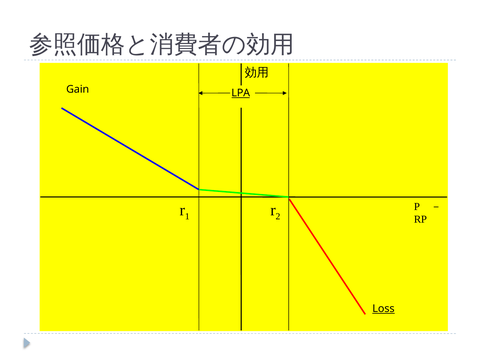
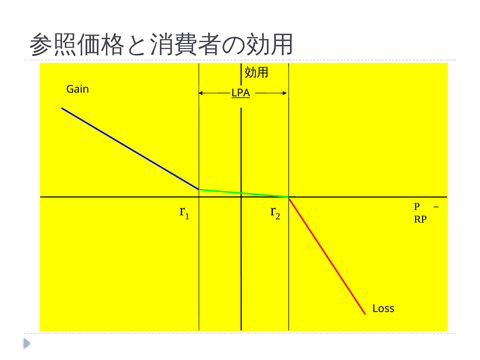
Loss underline: present -> none (383, 309)
